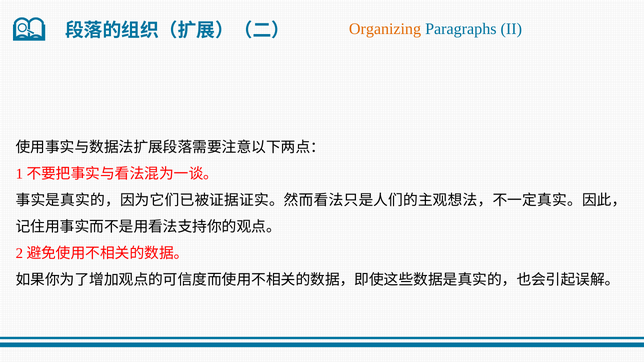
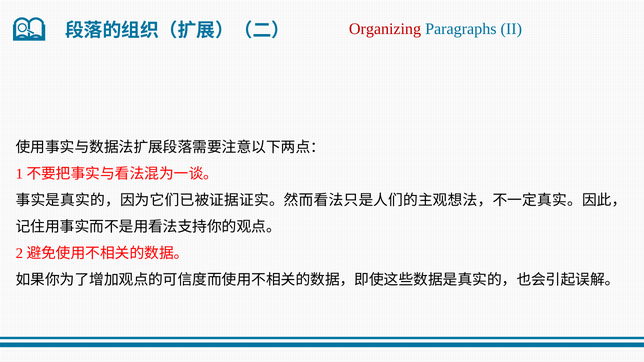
Organizing colour: orange -> red (385, 29)
